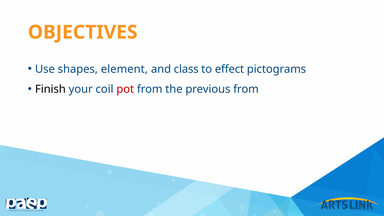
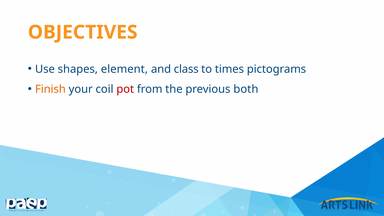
effect: effect -> times (229, 69)
Finish colour: black -> orange (50, 89)
previous from: from -> both (246, 89)
